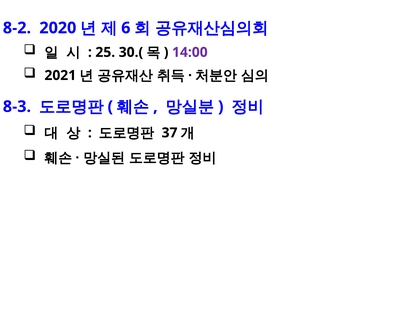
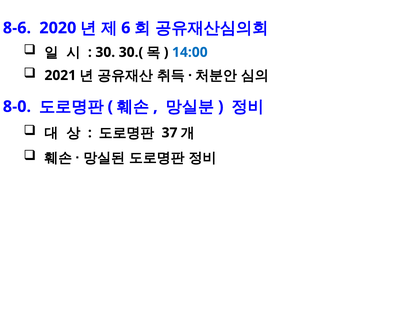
8-2: 8-2 -> 8-6 (17, 28)
25: 25 -> 30 (105, 52)
14:00 colour: purple -> blue (190, 52)
8-3: 8-3 -> 8-0 (17, 107)
